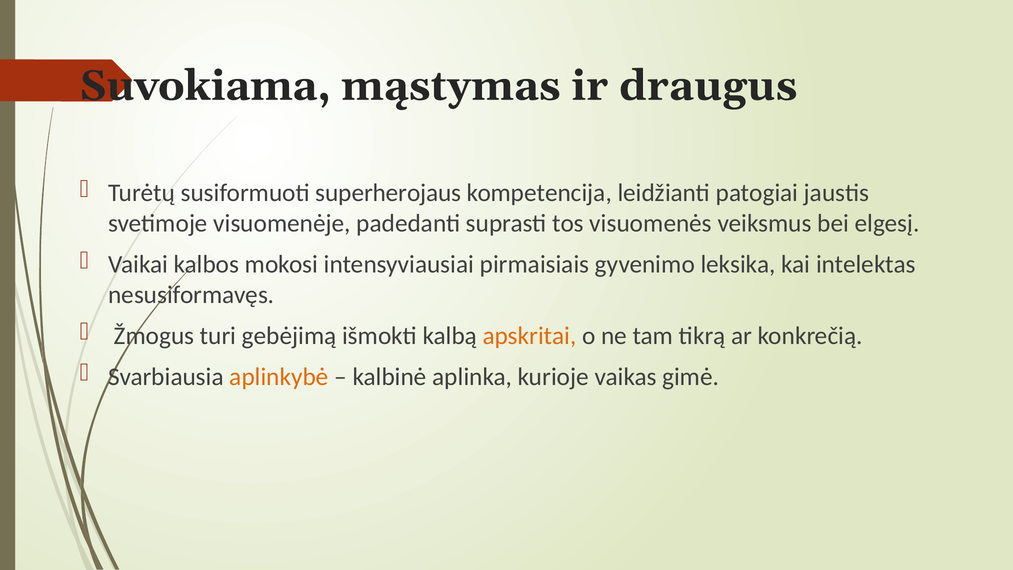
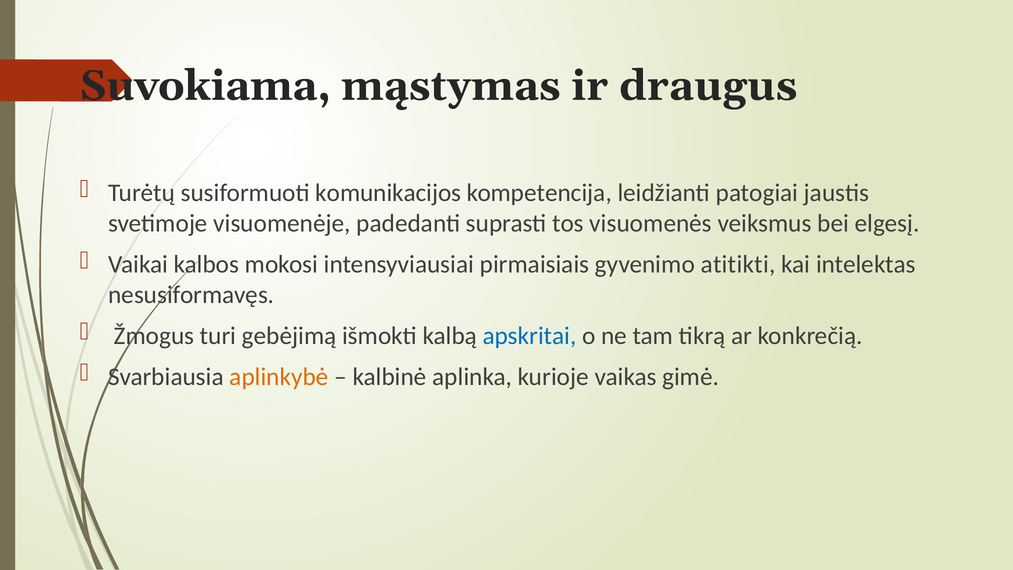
superherojaus: superherojaus -> komunikacijos (388, 193)
leksika: leksika -> atitikti (738, 264)
apskritai colour: orange -> blue (529, 336)
